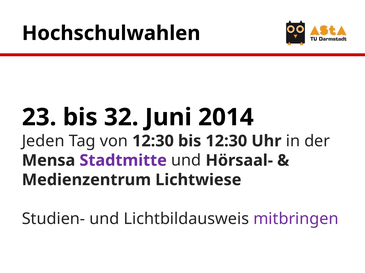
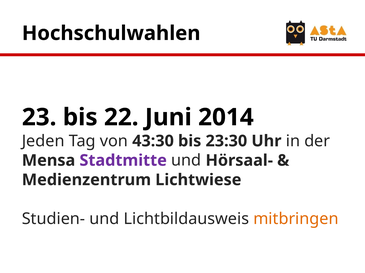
32: 32 -> 22 (121, 118)
von 12:30: 12:30 -> 43:30 (153, 141)
bis 12:30: 12:30 -> 23:30 (226, 141)
mitbringen colour: purple -> orange (296, 219)
